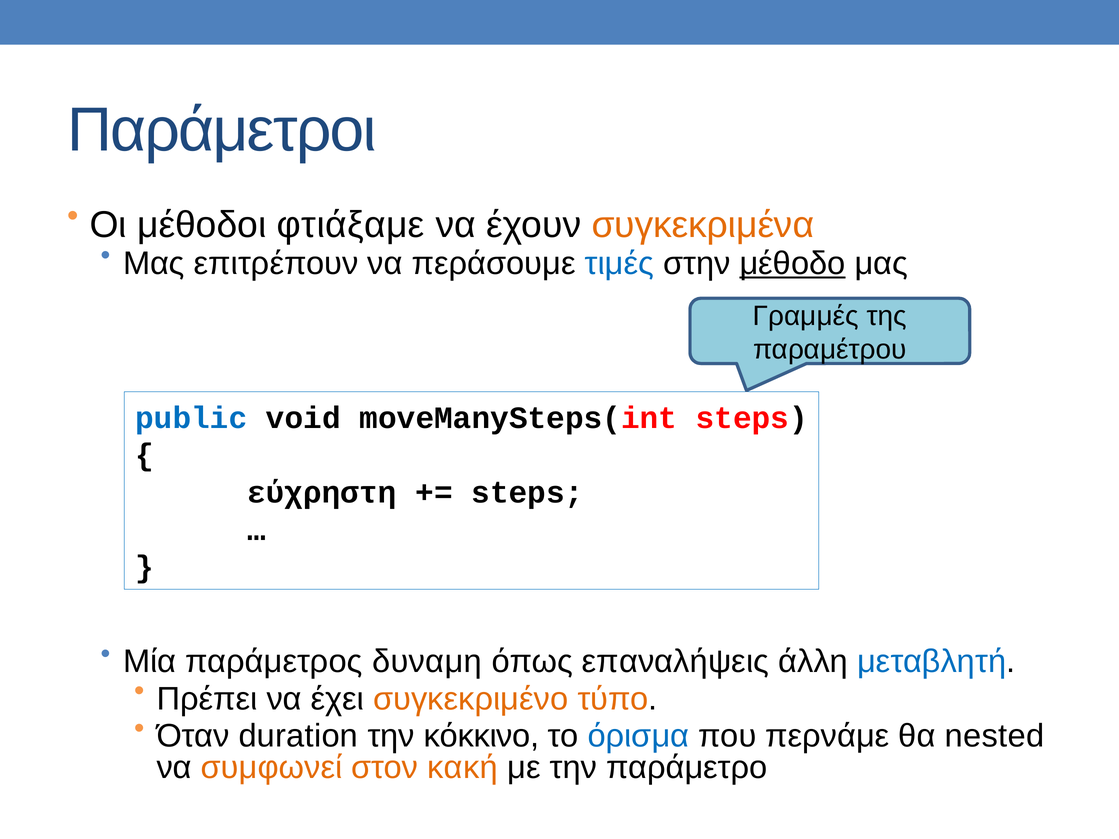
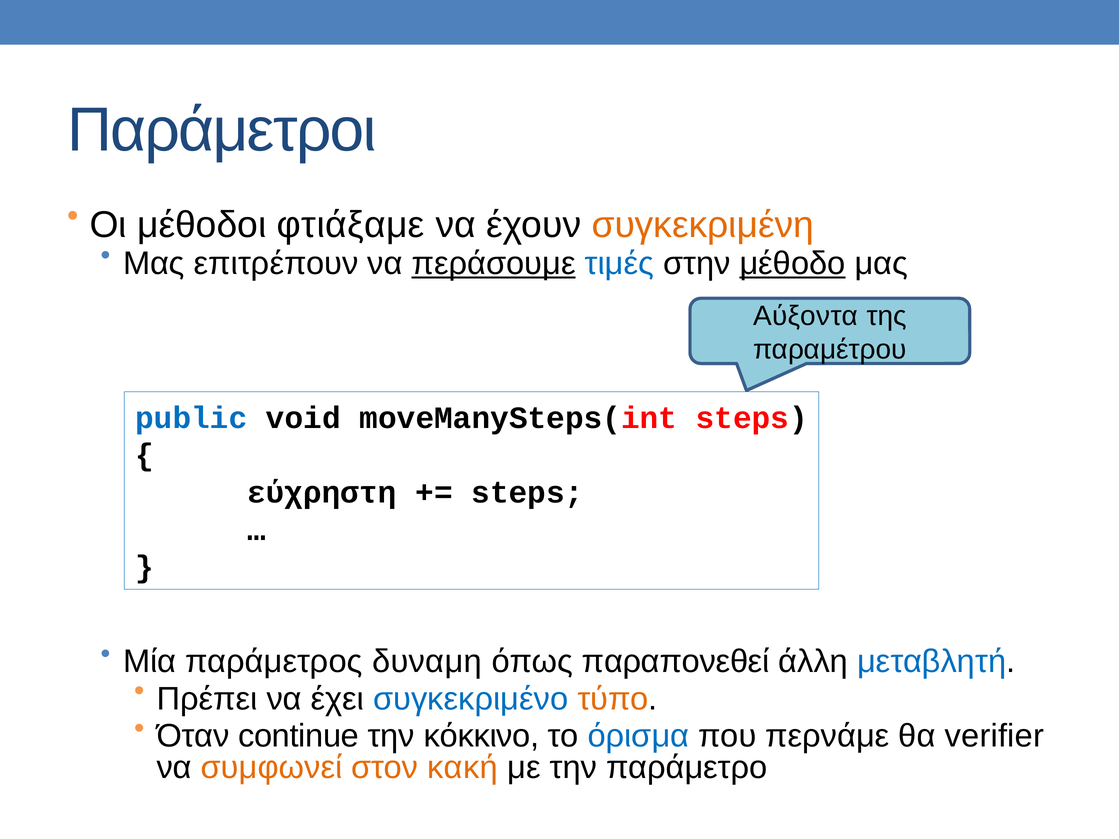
συγκεκριμένα: συγκεκριμένα -> συγκεκριμένη (703, 225)
περάσουμε underline: none -> present (494, 264)
Γραμμές: Γραμμές -> Αύξοντα (806, 316)
επαναλήψεις: επαναλήψεις -> παραπονεθεί (676, 662)
συγκεκριμένο colour: orange -> blue (471, 699)
duration: duration -> continue (299, 736)
nested: nested -> verifier (994, 736)
